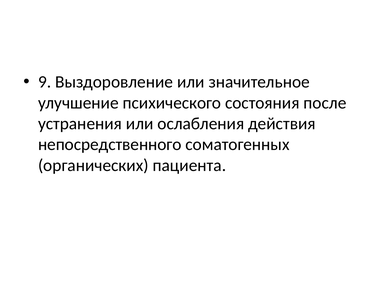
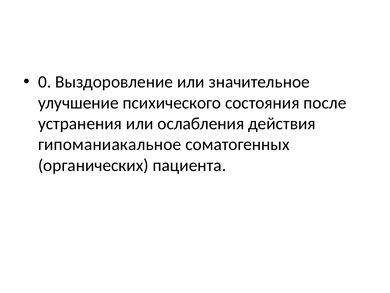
9: 9 -> 0 (45, 82)
непосредственного: непосредственного -> гипоманиакальное (110, 144)
